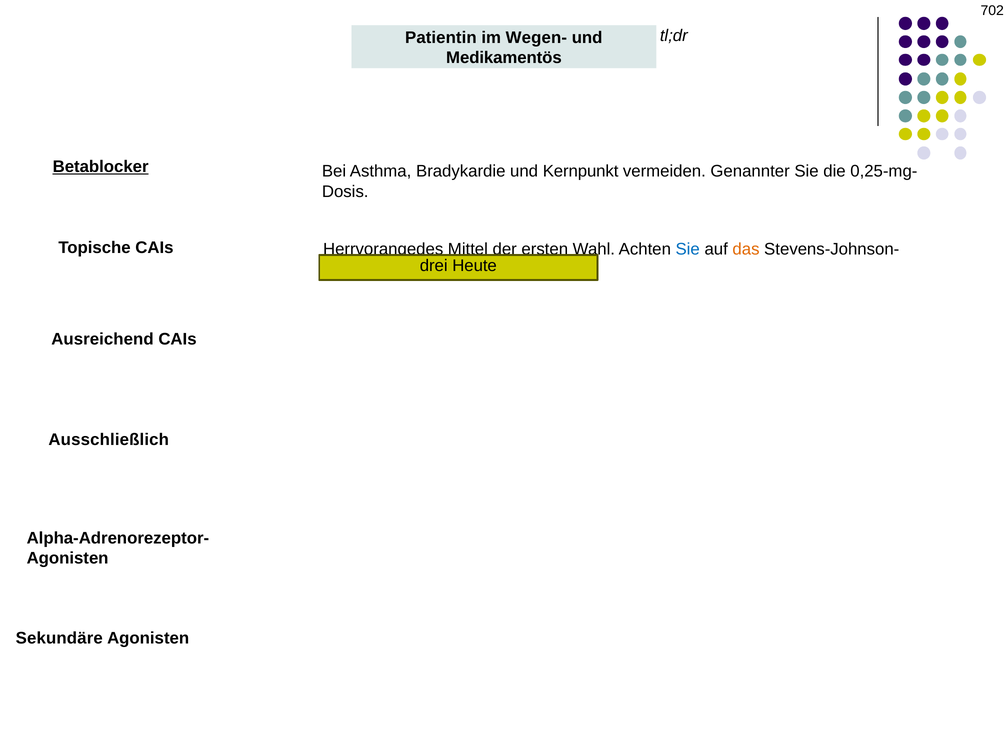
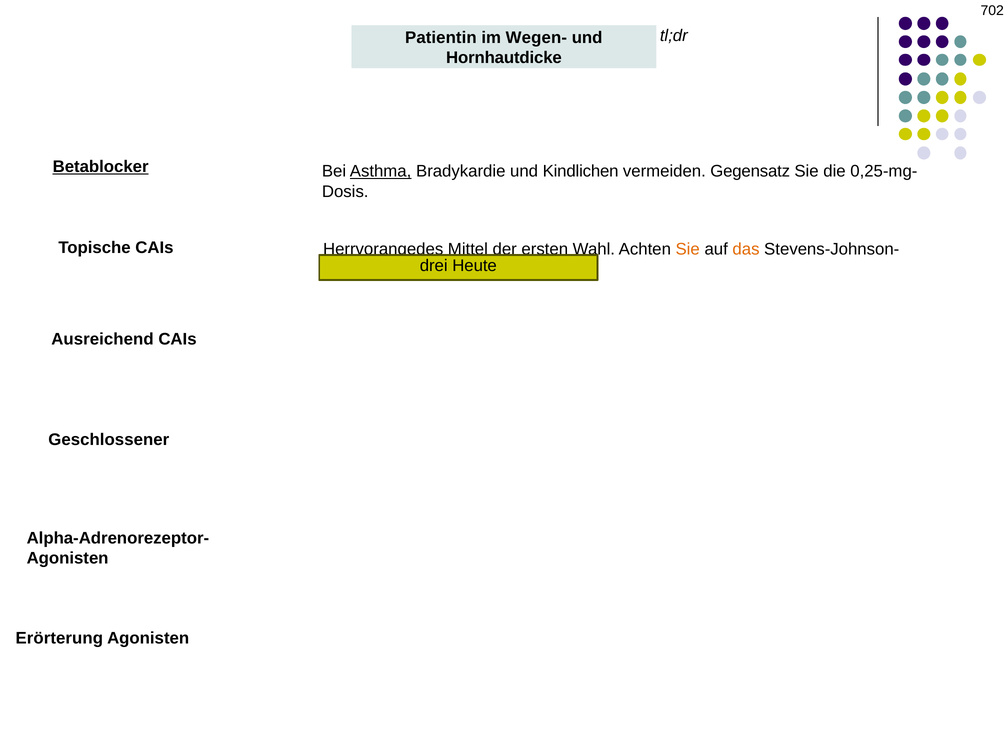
Medikamentös: Medikamentös -> Hornhautdicke (504, 58)
Asthma underline: none -> present (381, 171)
Kernpunkt: Kernpunkt -> Kindlichen (581, 171)
Genannter: Genannter -> Gegensatz (750, 171)
Sie colour: blue -> orange (688, 249)
Ausschließlich: Ausschließlich -> Geschlossener (109, 440)
Sekundäre: Sekundäre -> Erörterung (59, 638)
